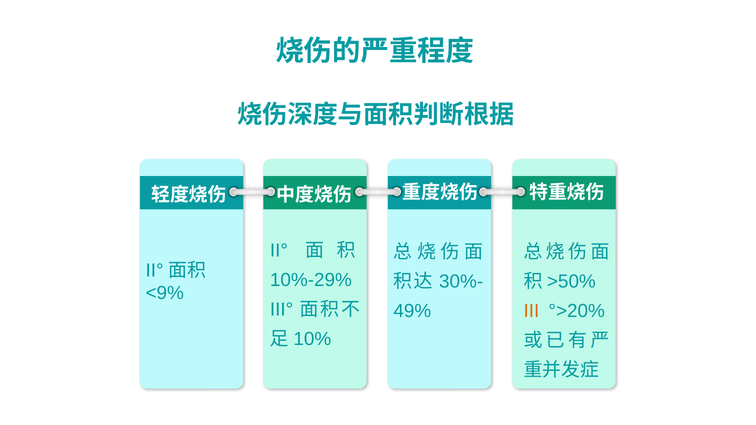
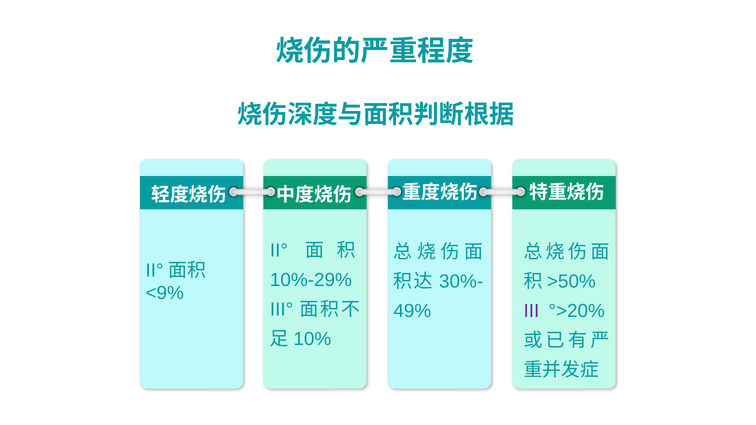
III colour: orange -> purple (531, 311)
